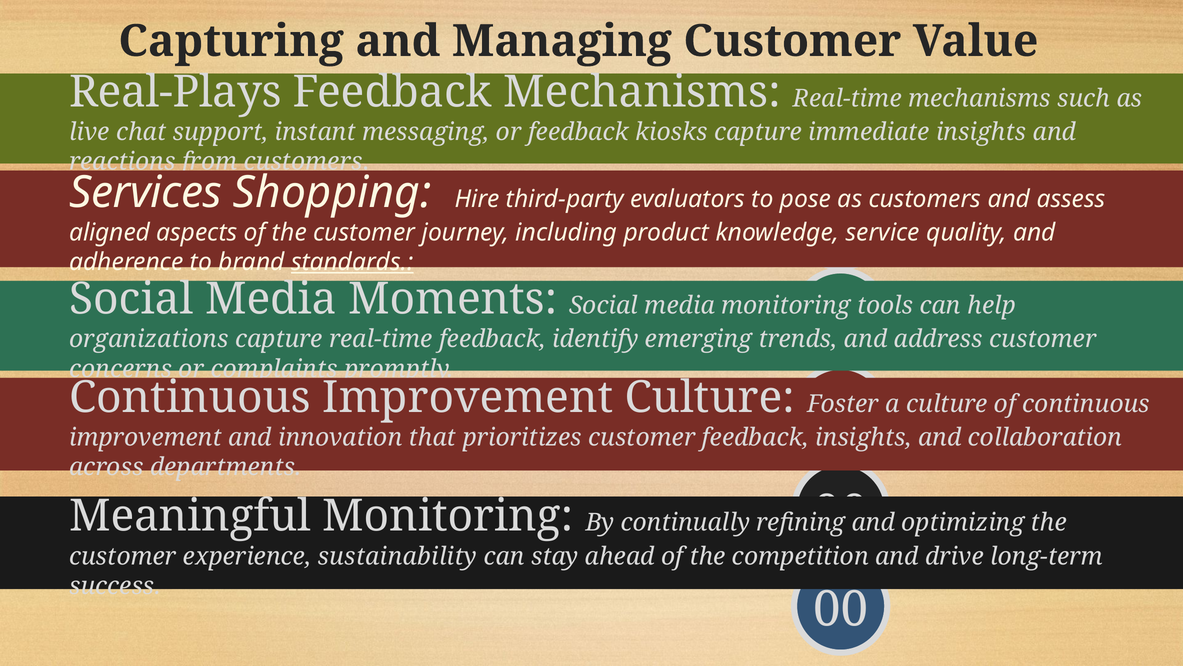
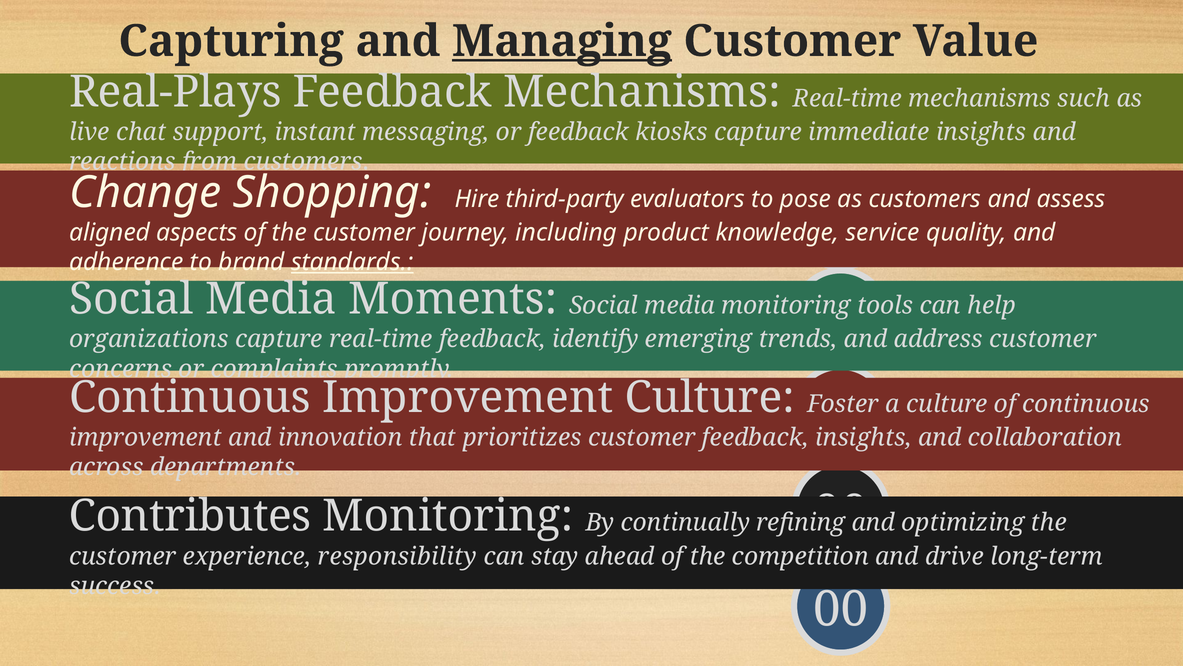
Managing underline: none -> present (562, 41)
Services: Services -> Change (145, 192)
Meaningful: Meaningful -> Contributes (190, 516)
sustainability: sustainability -> responsibility (397, 556)
